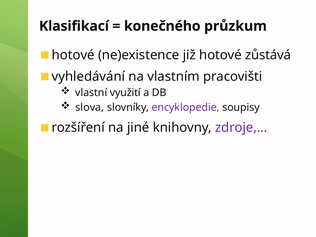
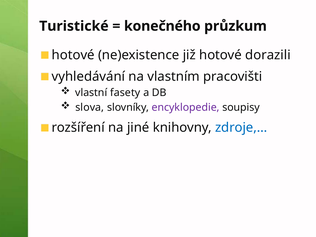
Klasifikací: Klasifikací -> Turistické (74, 26)
zůstává: zůstává -> dorazili (268, 55)
využití: využití -> fasety (125, 93)
zdroje,… colour: purple -> blue (241, 128)
